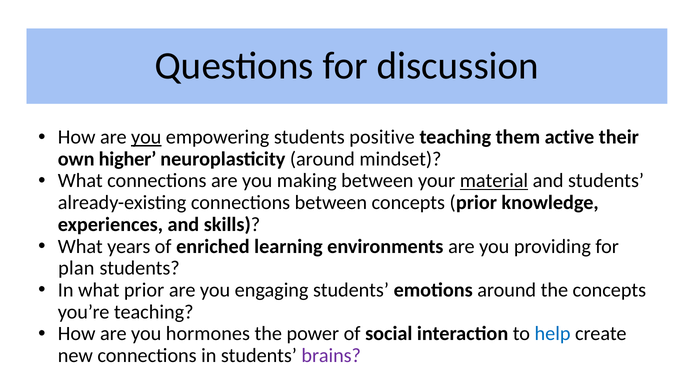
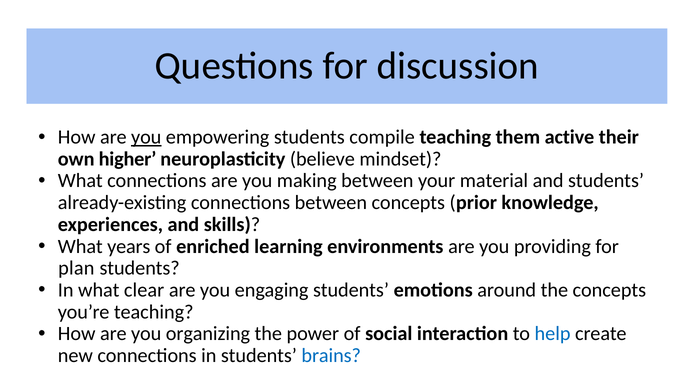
positive: positive -> compile (382, 137)
neuroplasticity around: around -> believe (322, 159)
material underline: present -> none (494, 181)
what prior: prior -> clear (144, 290)
hormones: hormones -> organizing (208, 334)
brains colour: purple -> blue (331, 356)
